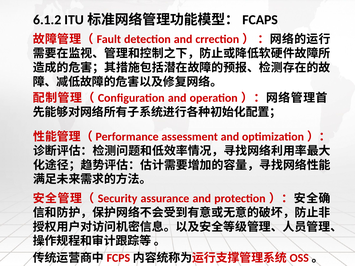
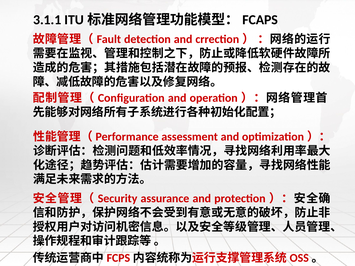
6.1.2: 6.1.2 -> 3.1.1 (47, 20)
